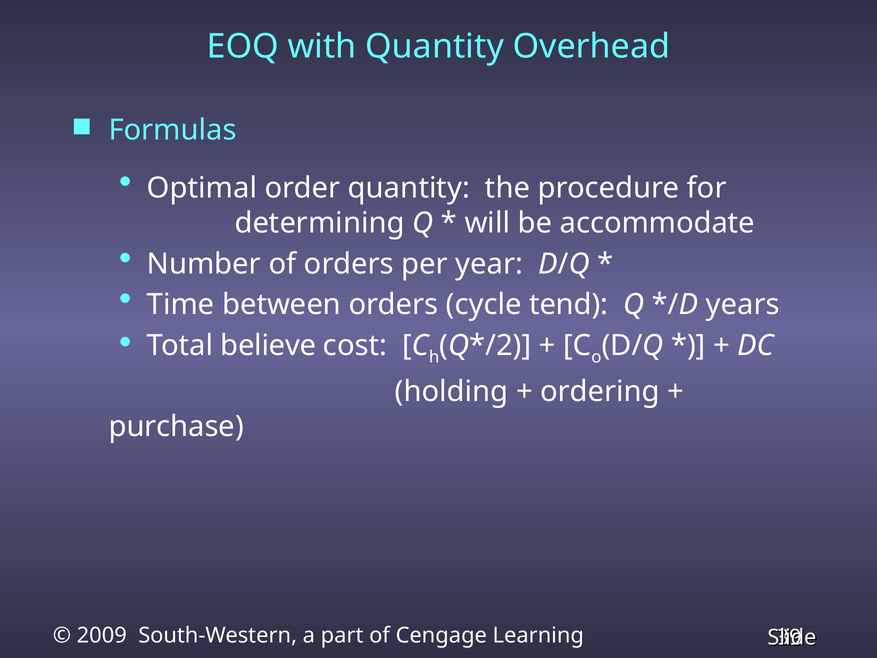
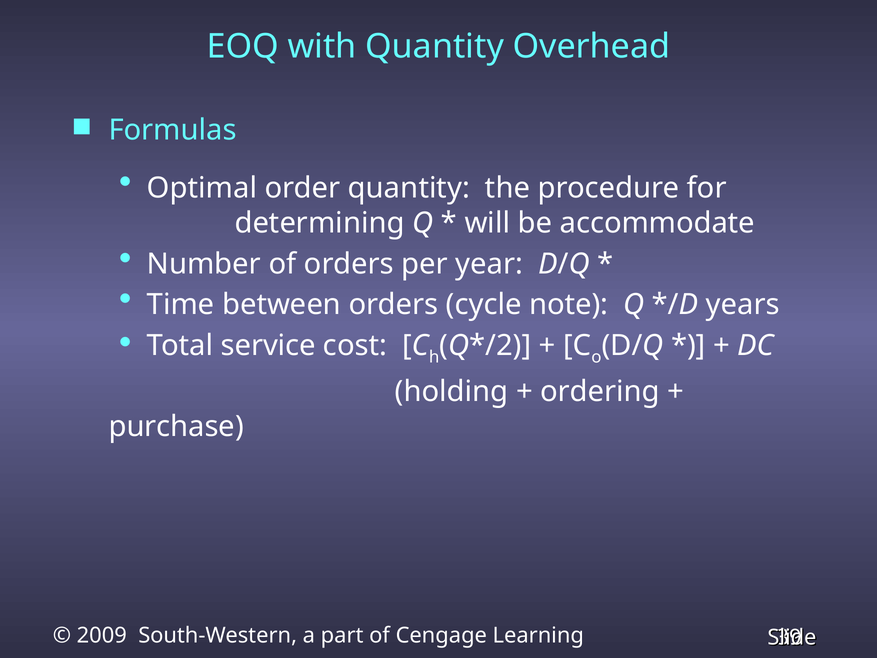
tend: tend -> note (569, 305)
believe: believe -> service (268, 346)
